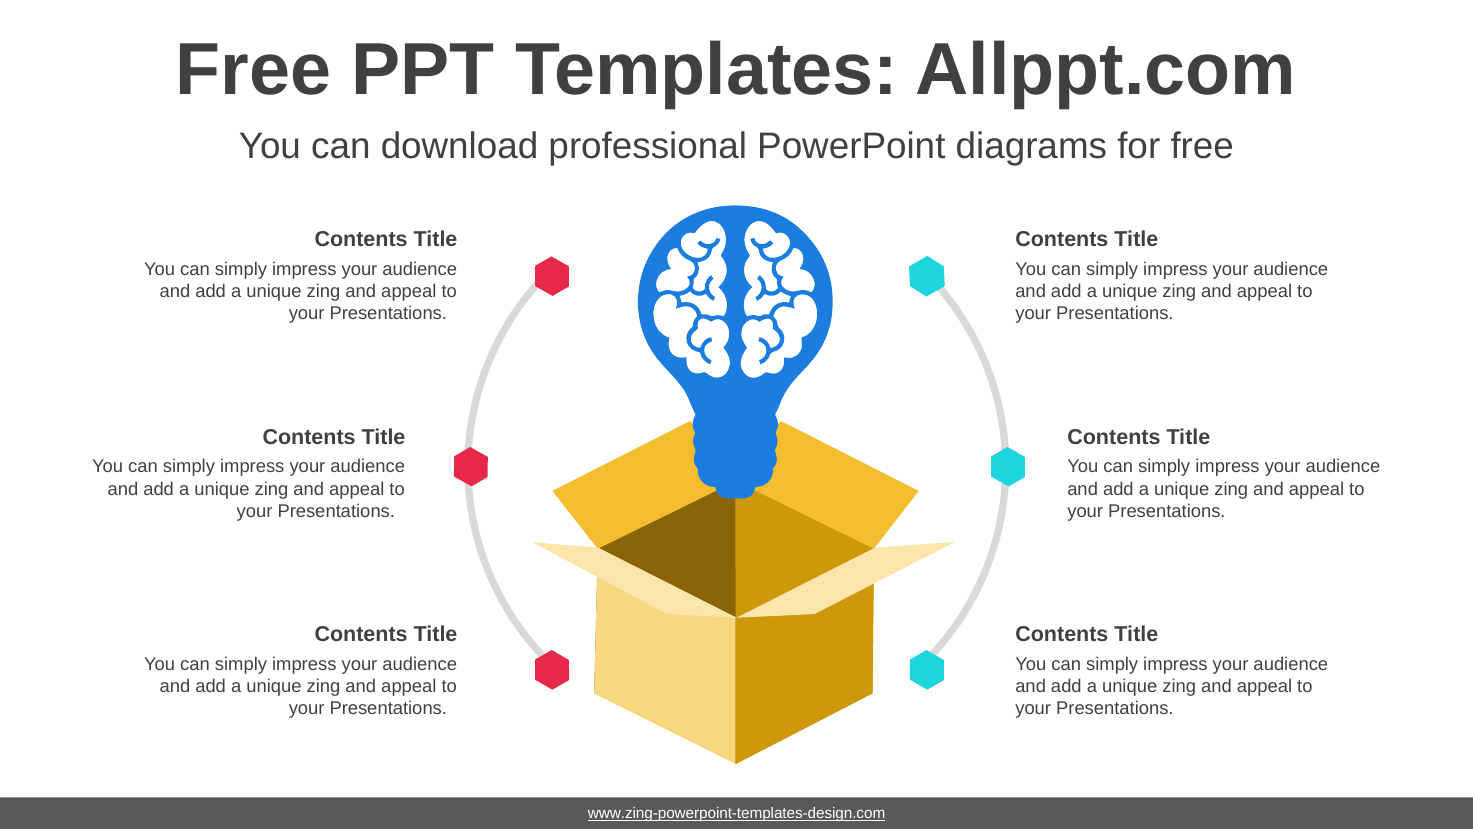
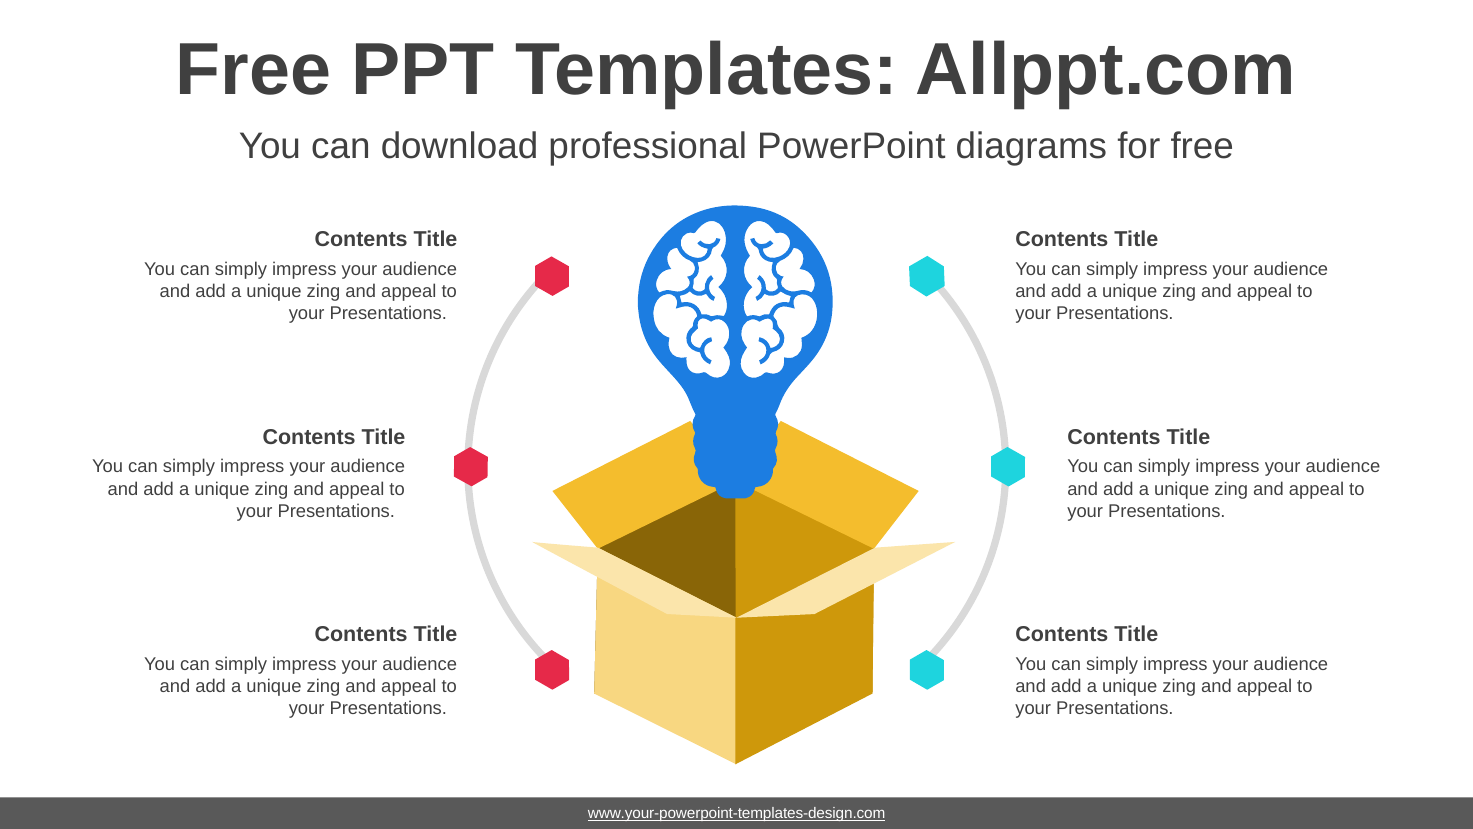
www.zing-powerpoint-templates-design.com: www.zing-powerpoint-templates-design.com -> www.your-powerpoint-templates-design.com (737, 813)
